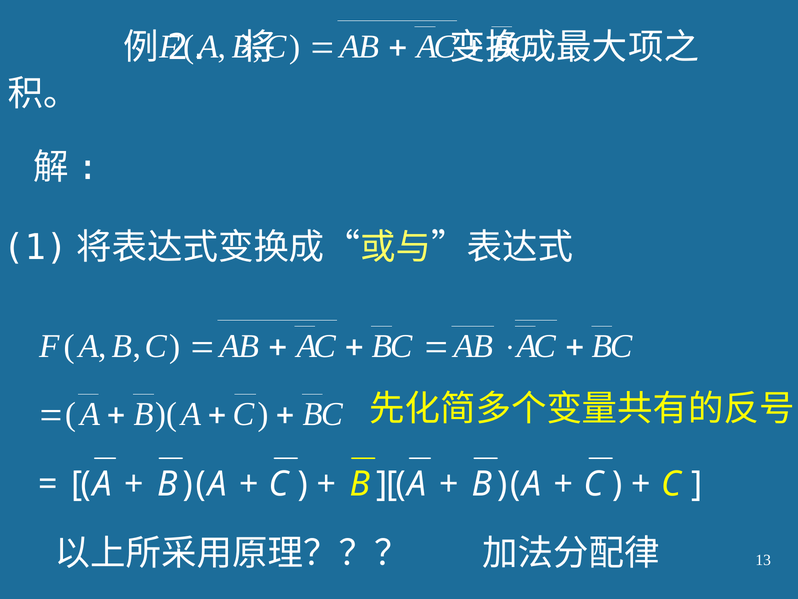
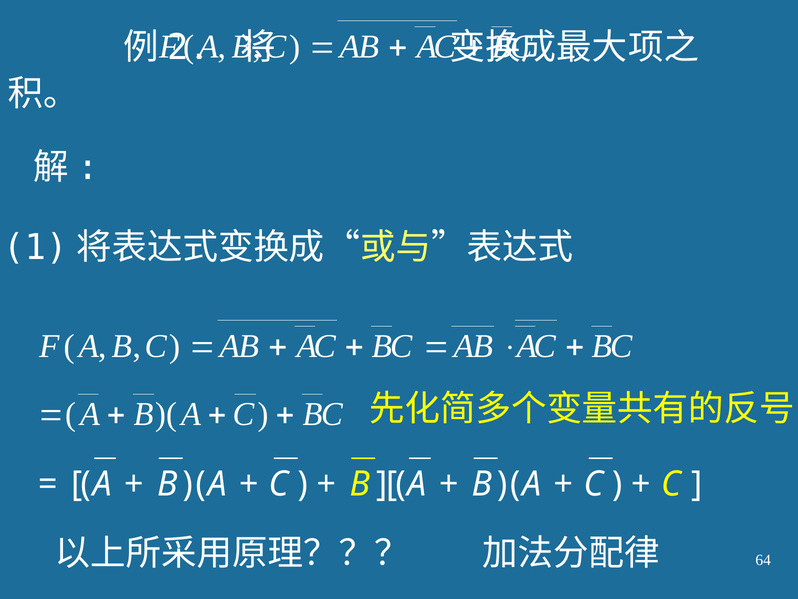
13: 13 -> 64 (763, 560)
